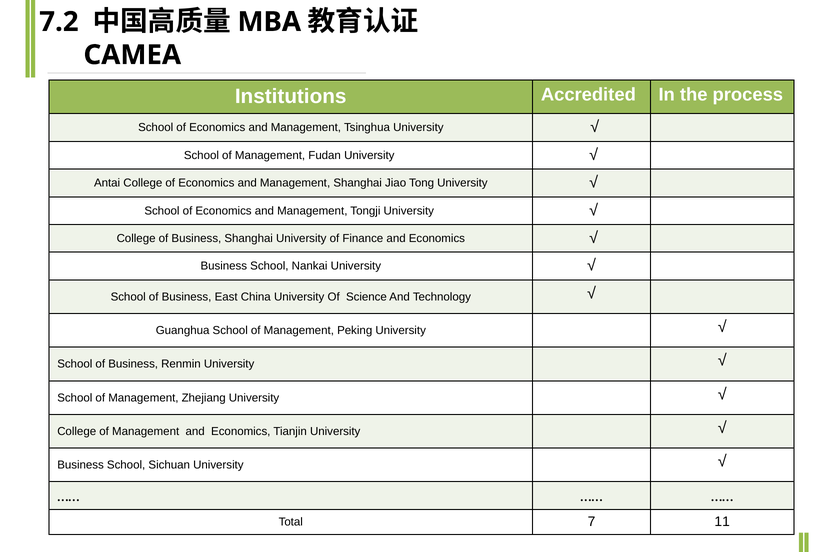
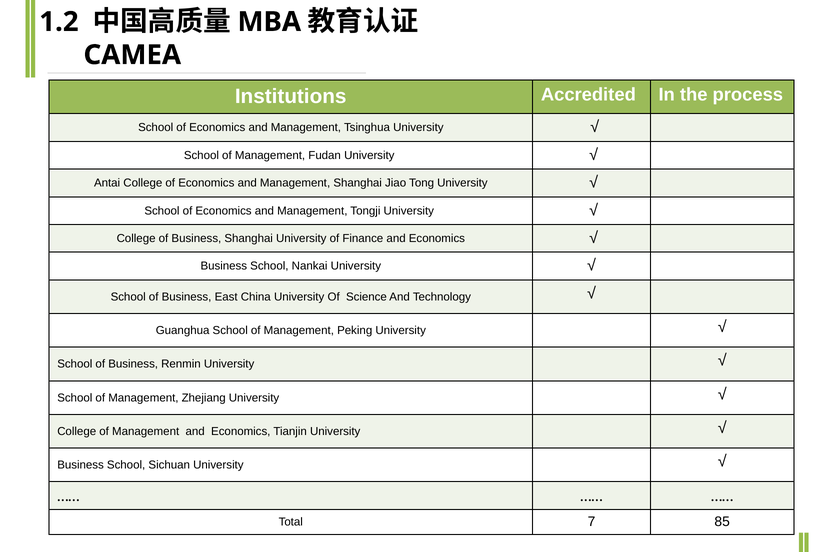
7.2: 7.2 -> 1.2 (59, 22)
11: 11 -> 85 (722, 522)
